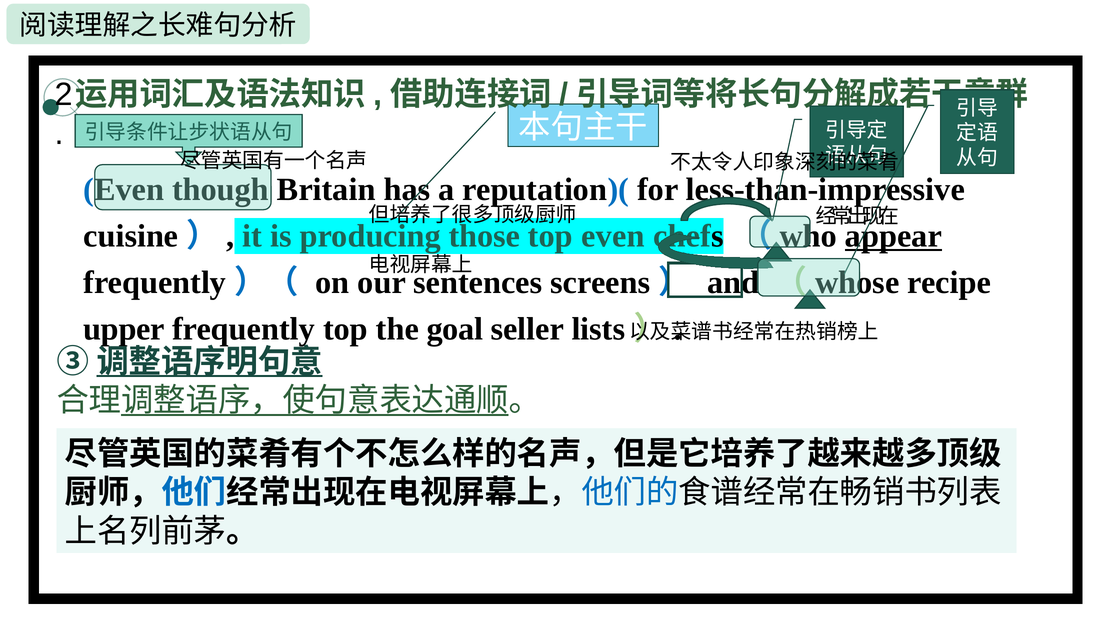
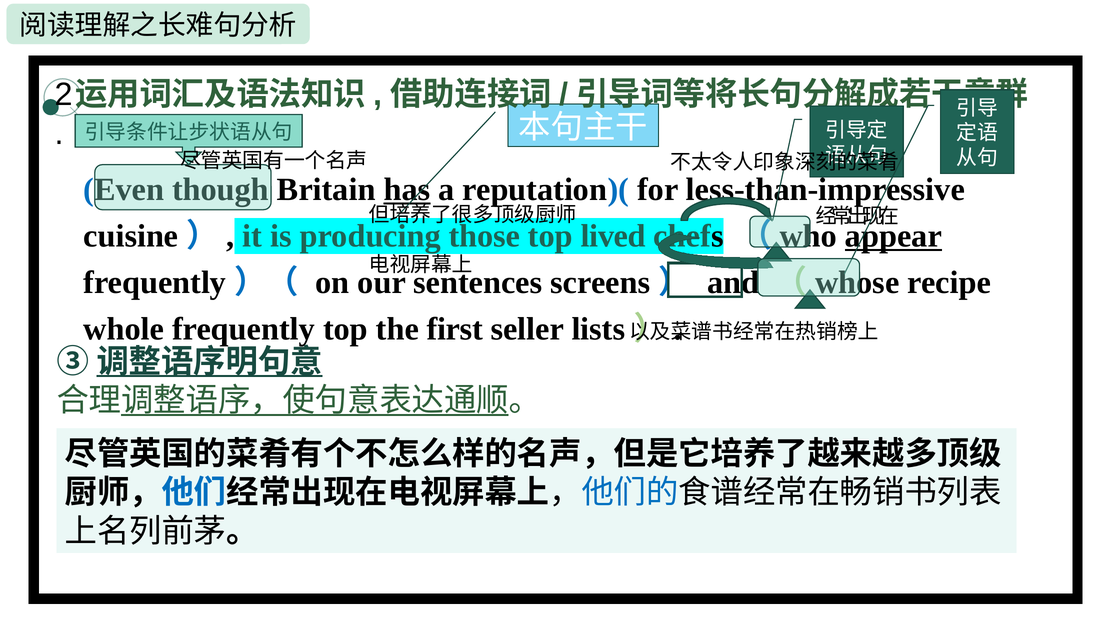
has underline: none -> present (407, 189)
top even: even -> lived (613, 236)
upper: upper -> whole (124, 329)
goal: goal -> first (455, 329)
